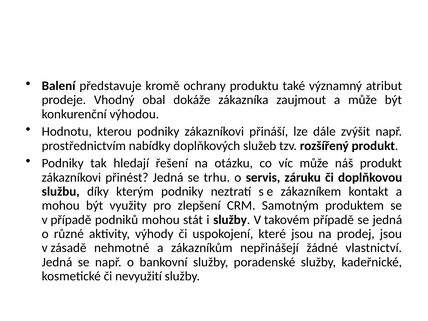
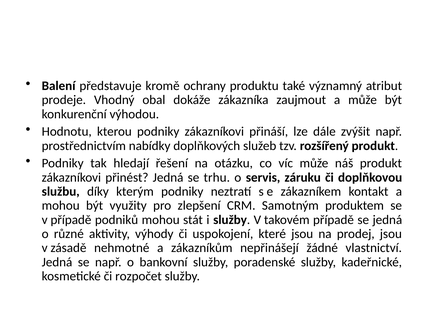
nevyužití: nevyužití -> rozpočet (138, 276)
